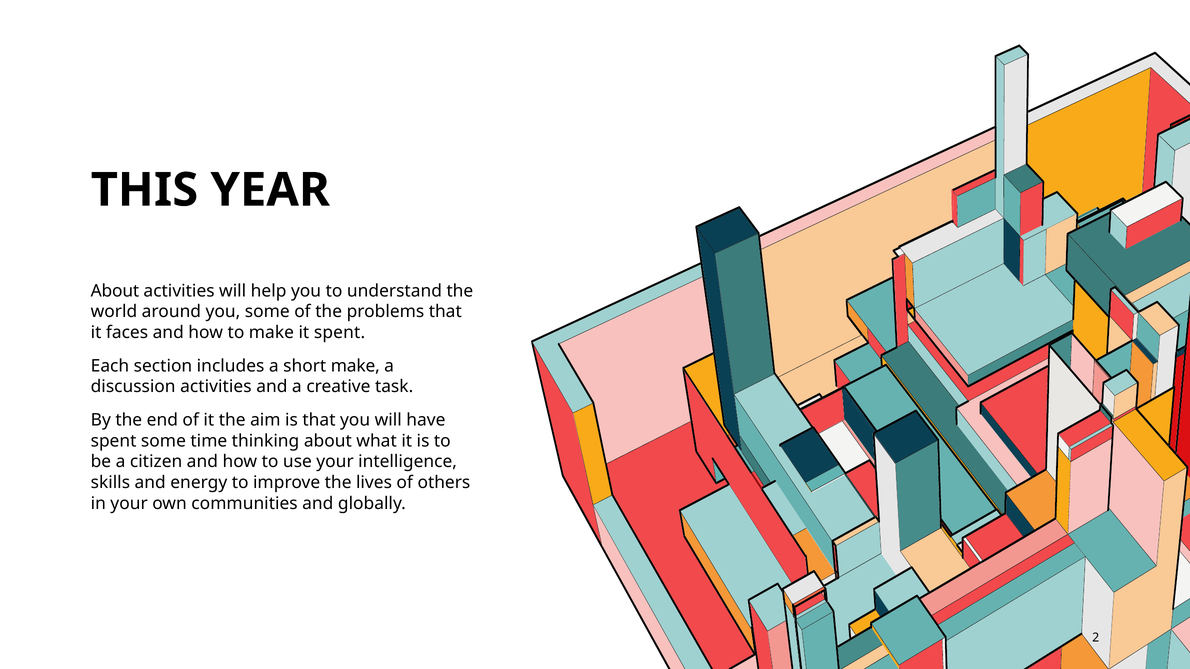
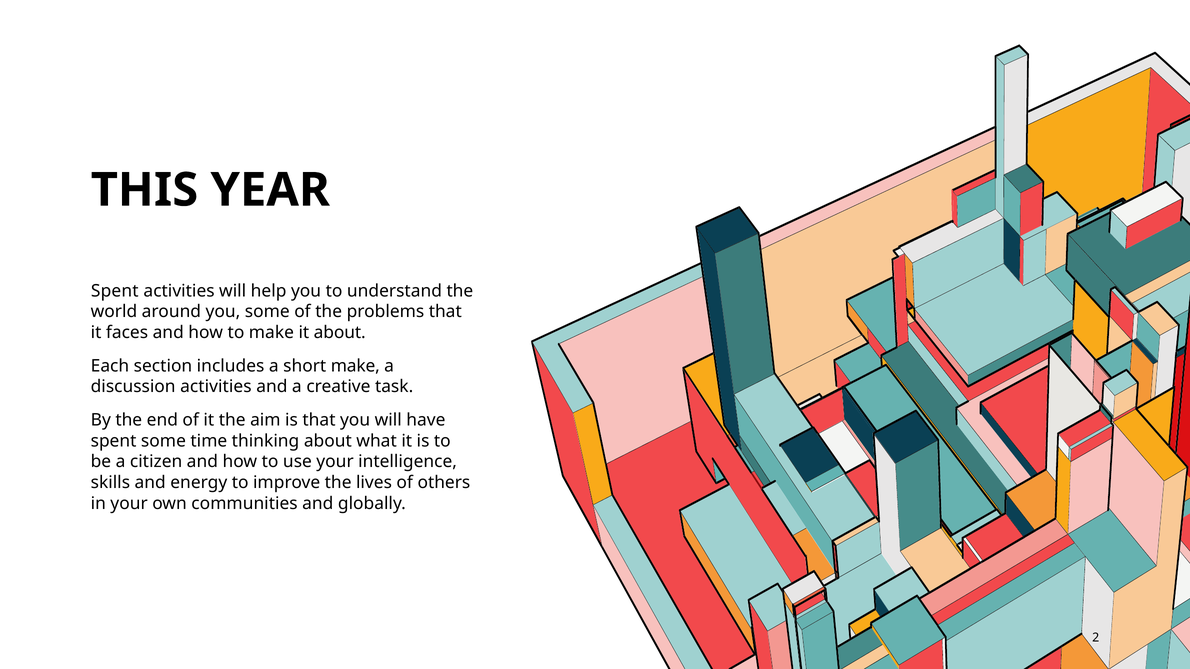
About: About -> Spent (115, 291)
it spent: spent -> about (340, 333)
